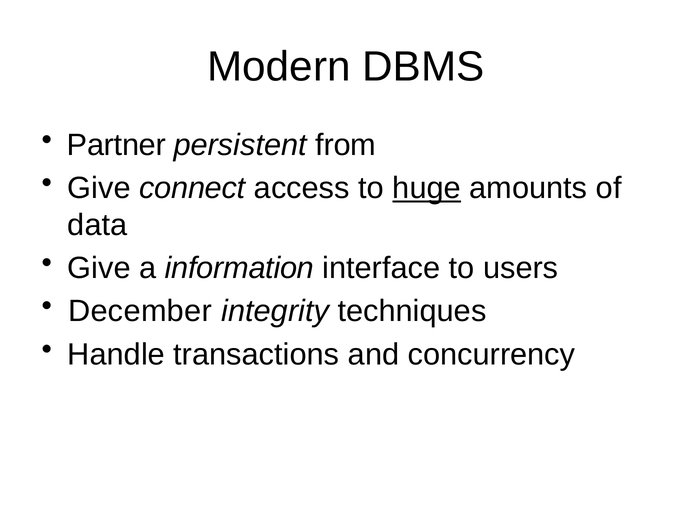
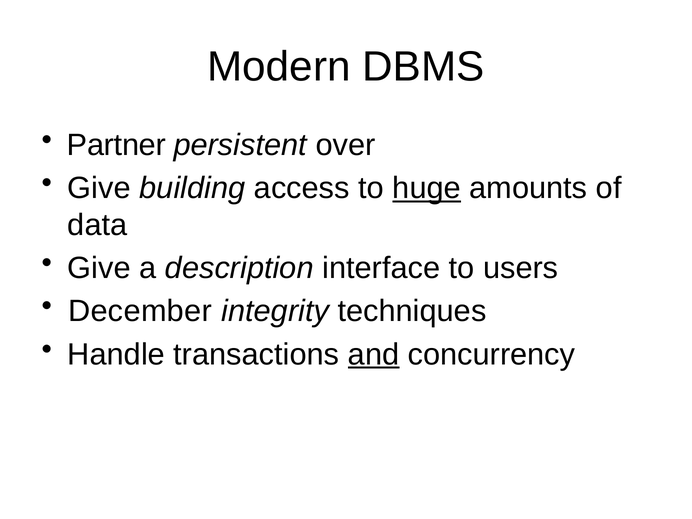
from: from -> over (345, 145)
connect: connect -> building (192, 188)
information: information -> description (239, 268)
and underline: none -> present (374, 354)
